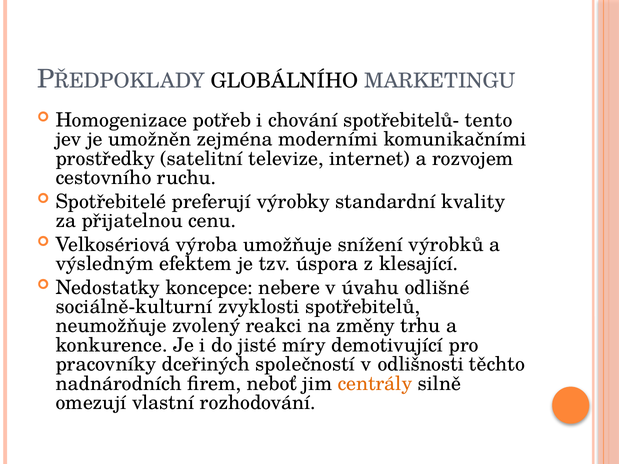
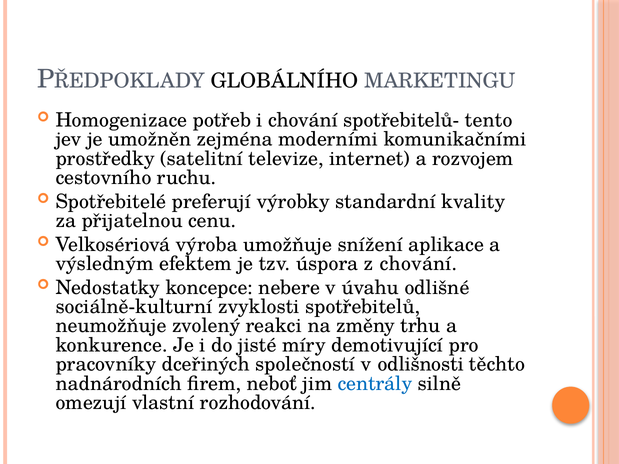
výrobků: výrobků -> aplikace (446, 245)
z klesající: klesající -> chování (419, 264)
centrály colour: orange -> blue (375, 384)
